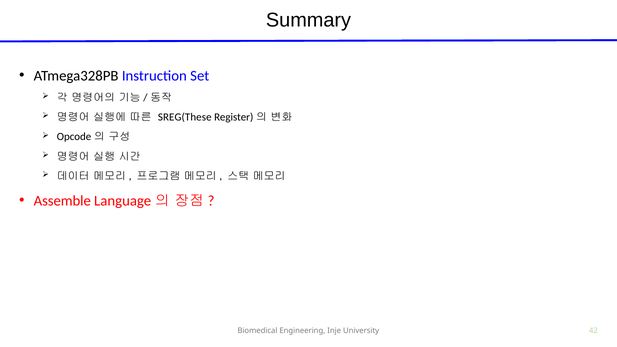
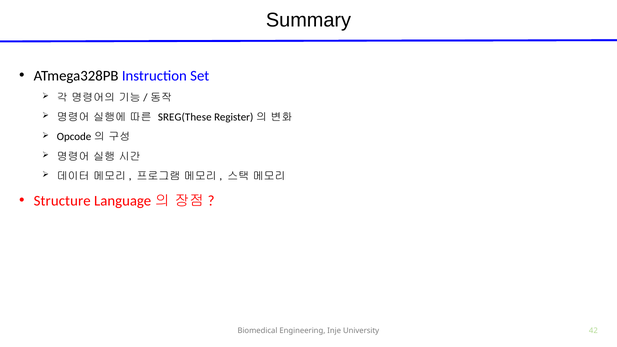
Assemble: Assemble -> Structure (62, 201)
